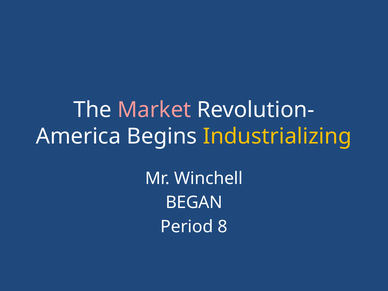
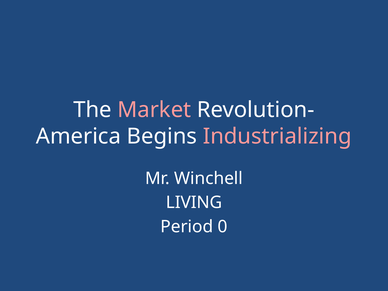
Industrializing colour: yellow -> pink (277, 136)
BEGAN: BEGAN -> LIVING (194, 203)
8: 8 -> 0 (223, 227)
